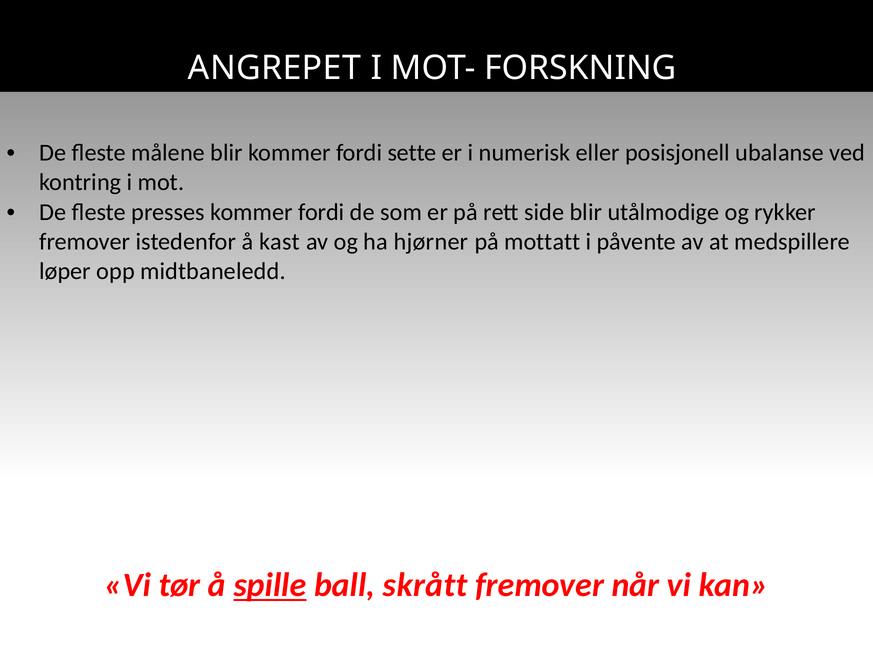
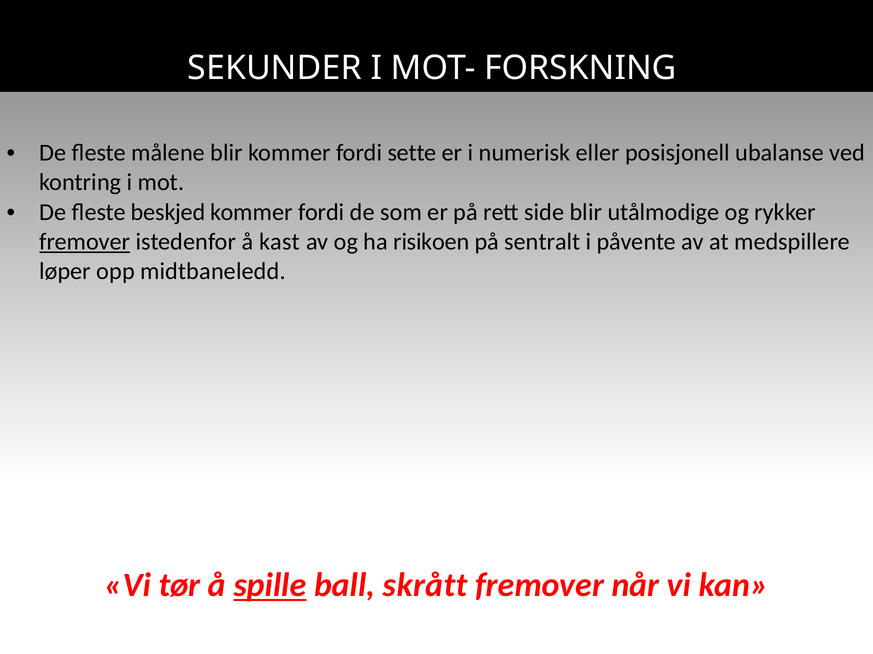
ANGREPET: ANGREPET -> SEKUNDER (275, 68)
presses: presses -> beskjed (168, 212)
fremover underline: none -> present (85, 242)
hjørner: hjørner -> risikoen (431, 242)
mottatt: mottatt -> sentralt (542, 242)
